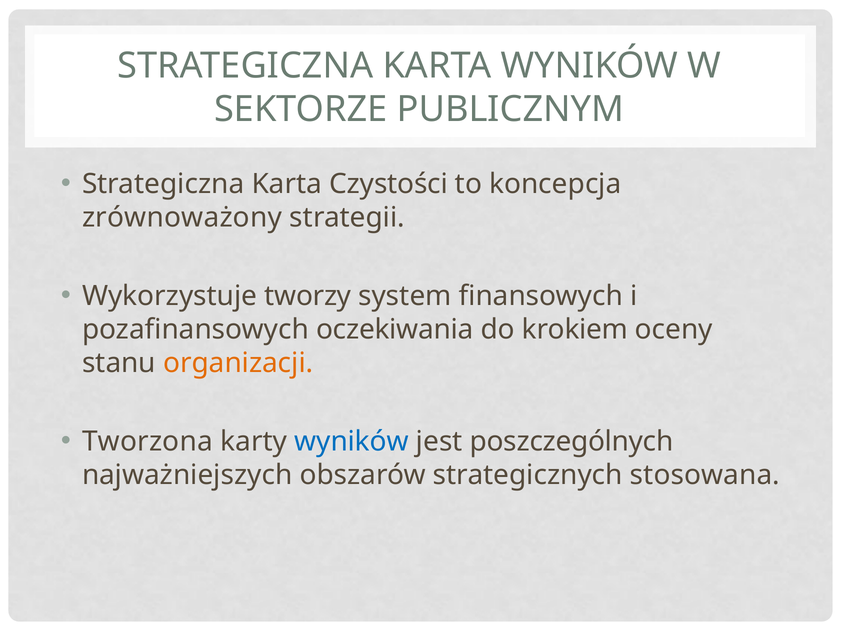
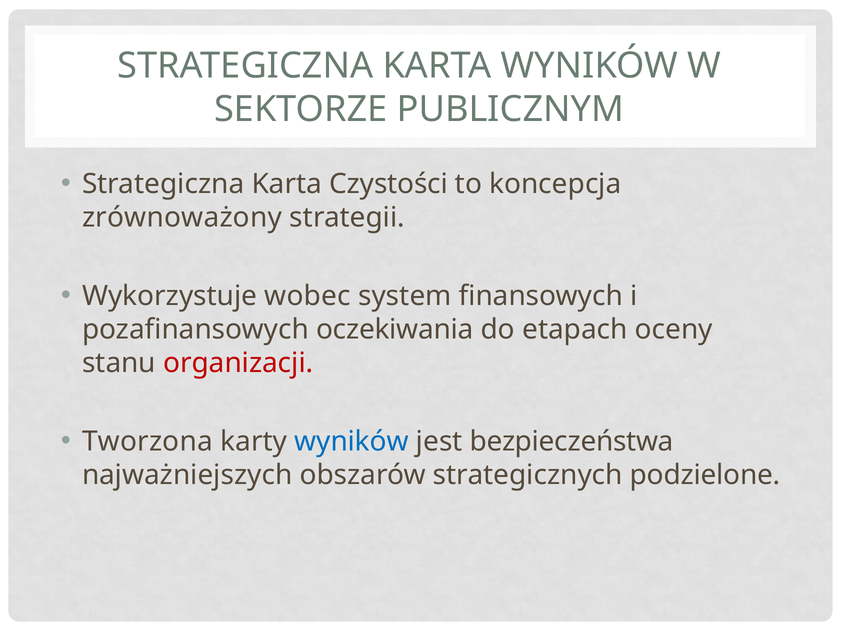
tworzy: tworzy -> wobec (308, 296)
krokiem: krokiem -> etapach (575, 330)
organizacji colour: orange -> red (238, 364)
poszczególnych: poszczególnych -> bezpieczeństwa (572, 442)
stosowana: stosowana -> podzielone (705, 476)
